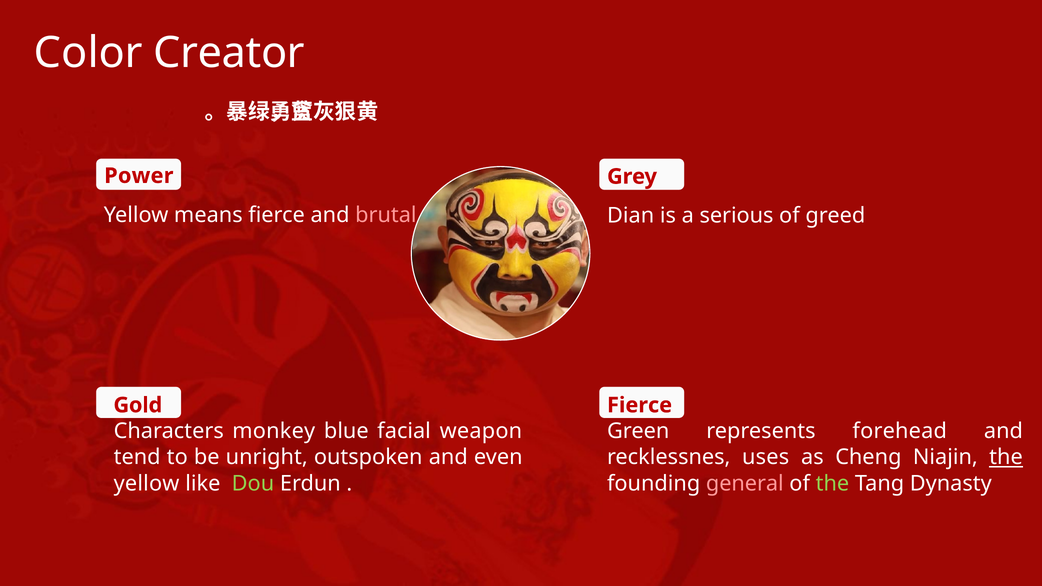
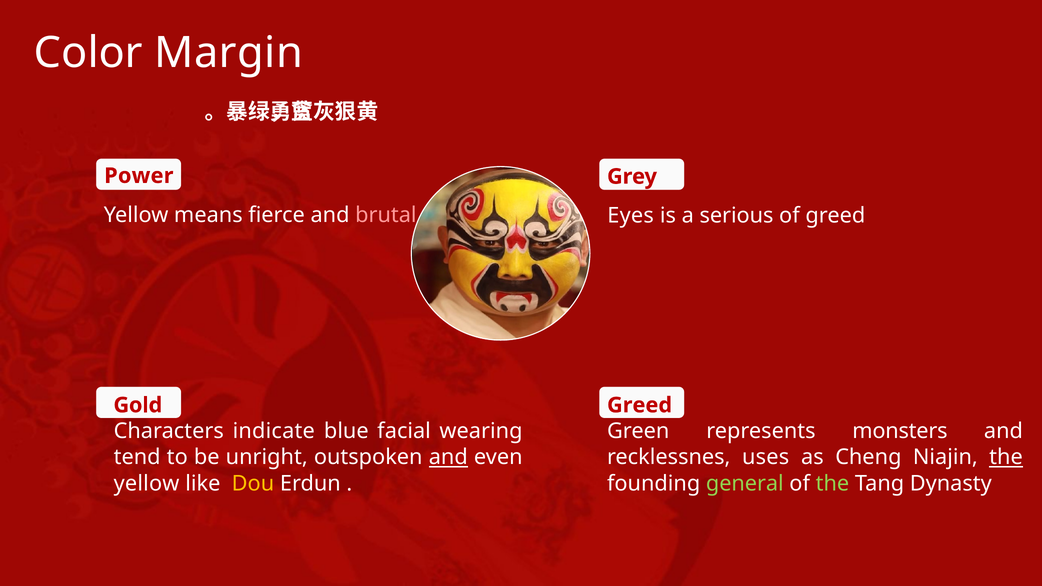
Creator: Creator -> Margin (229, 53)
Dian: Dian -> Eyes (631, 216)
Fierce: Fierce -> Greed (640, 405)
monkey: monkey -> indicate (274, 431)
weapon: weapon -> wearing (481, 431)
forehead: forehead -> monsters (900, 431)
and underline: none -> present (448, 457)
Dou colour: light green -> yellow (253, 483)
general colour: pink -> light green (745, 483)
